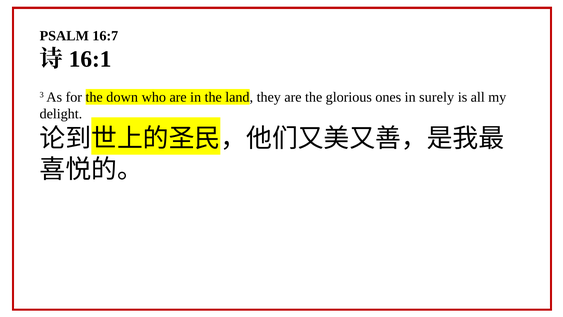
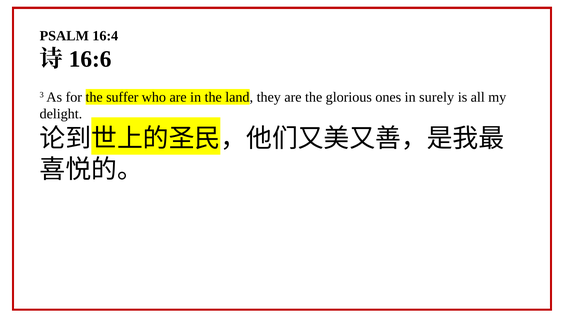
16:7: 16:7 -> 16:4 (105, 36)
16:1: 16:1 -> 16:6 (90, 59)
down: down -> suffer (122, 97)
